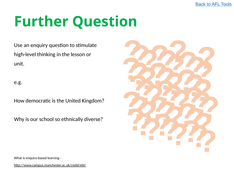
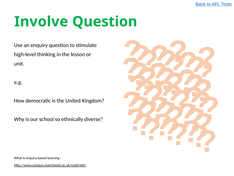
Further: Further -> Involve (41, 22)
